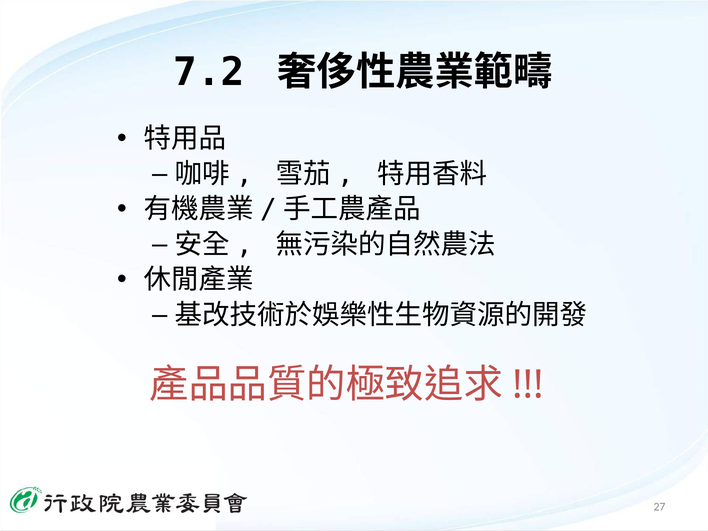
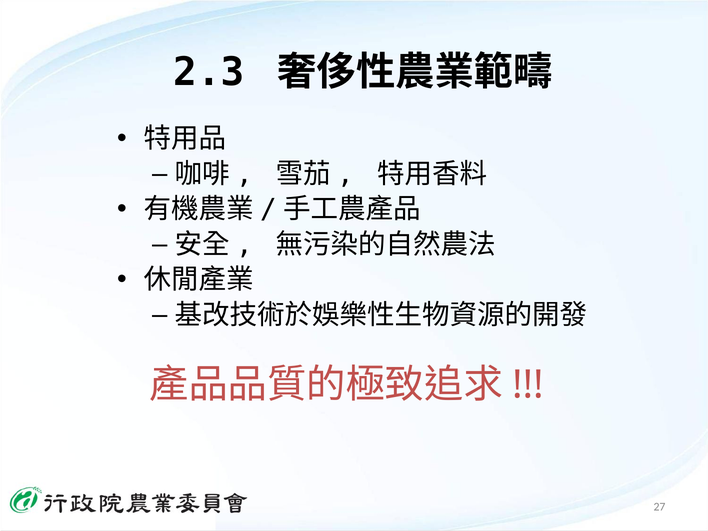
7.2: 7.2 -> 2.3 (209, 72)
